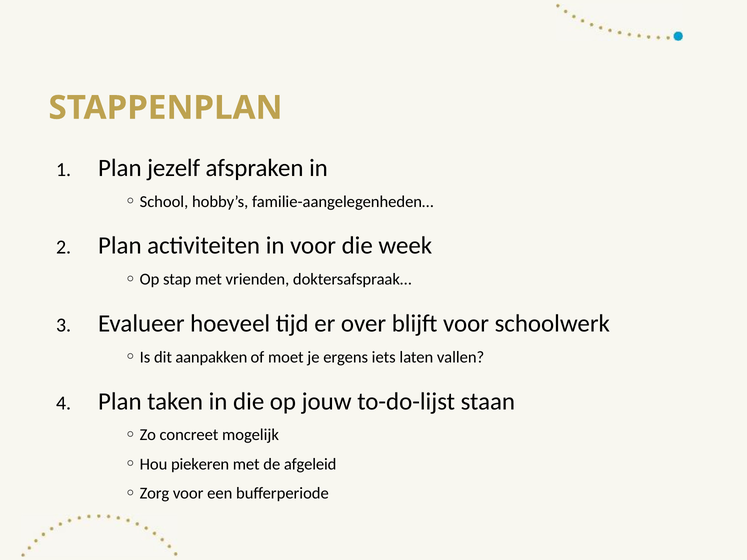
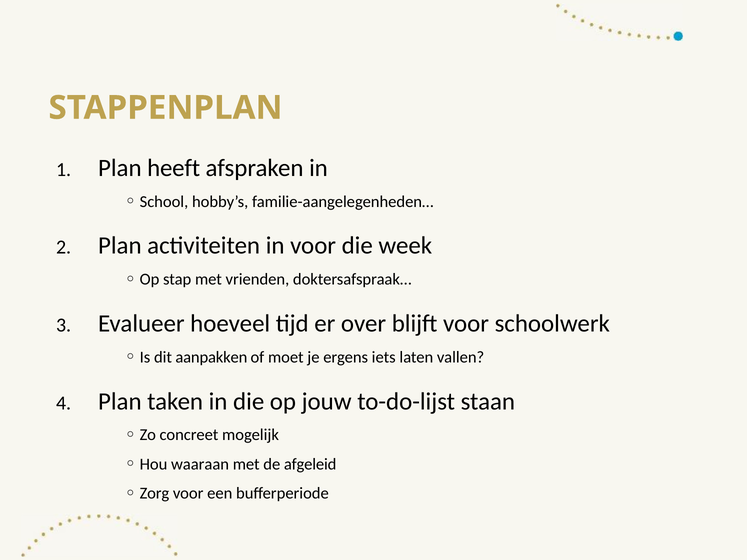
jezelf: jezelf -> heeft (174, 168)
piekeren: piekeren -> waaraan (200, 464)
